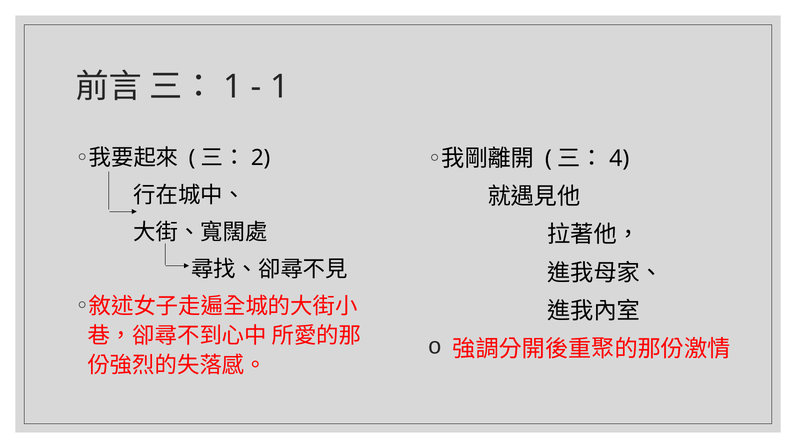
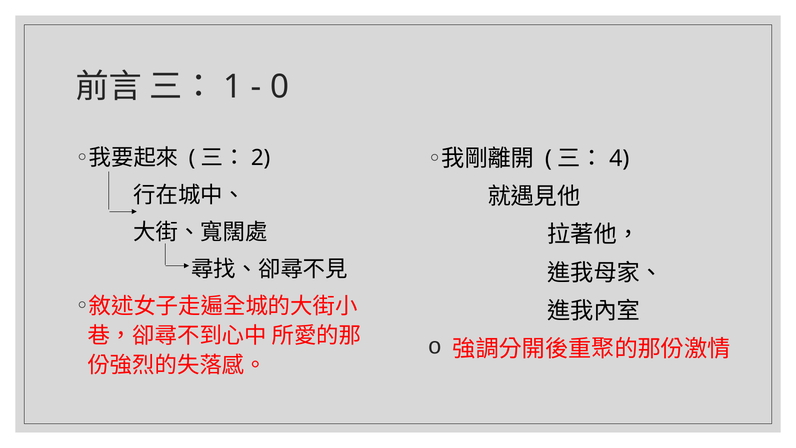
1: 1 -> 0 (280, 87)
